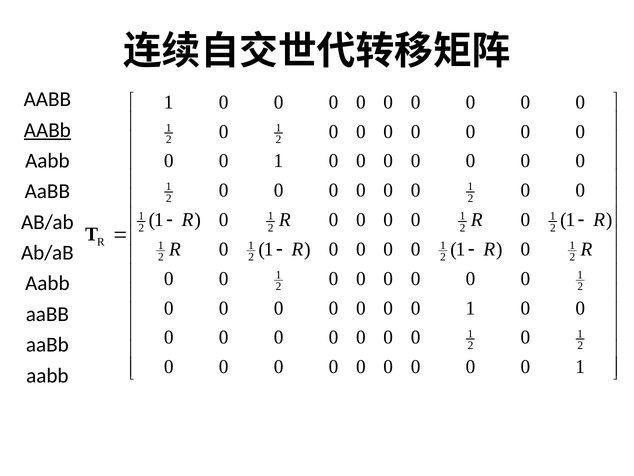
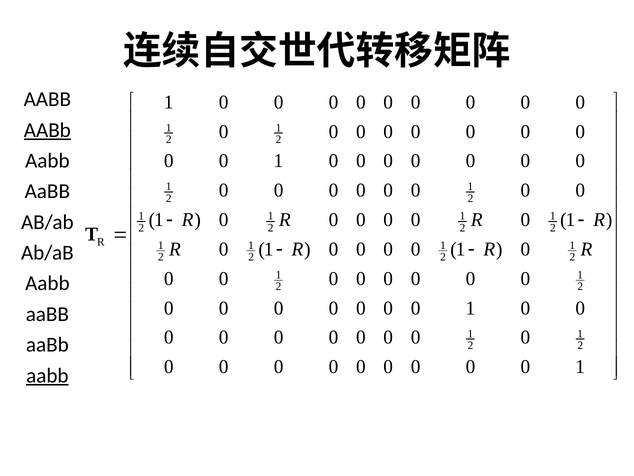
aabb underline: none -> present (47, 375)
